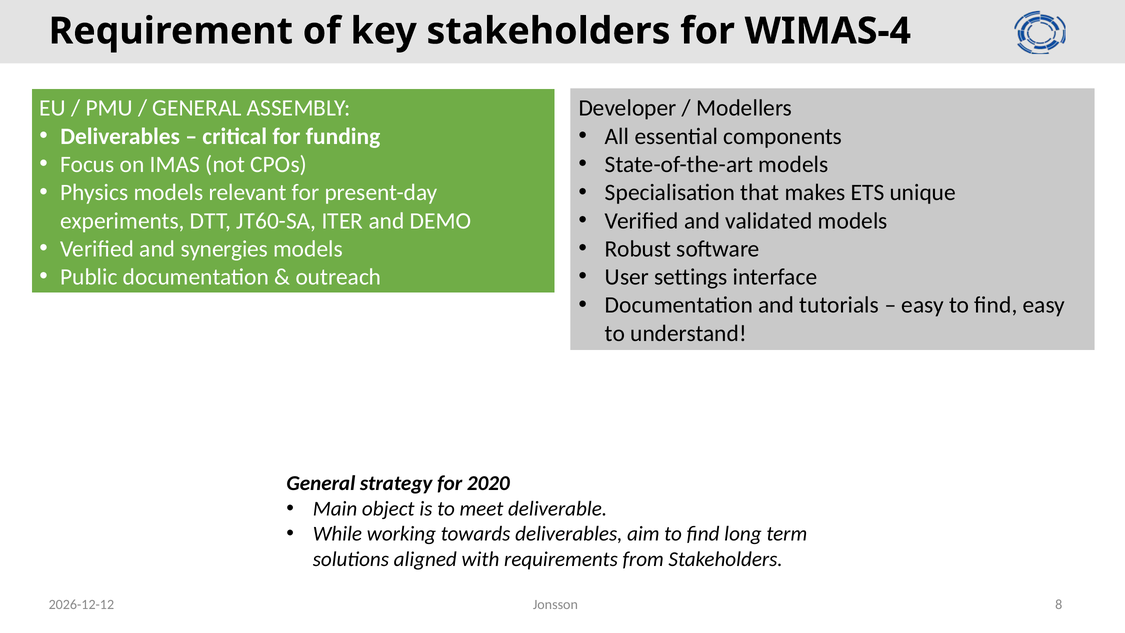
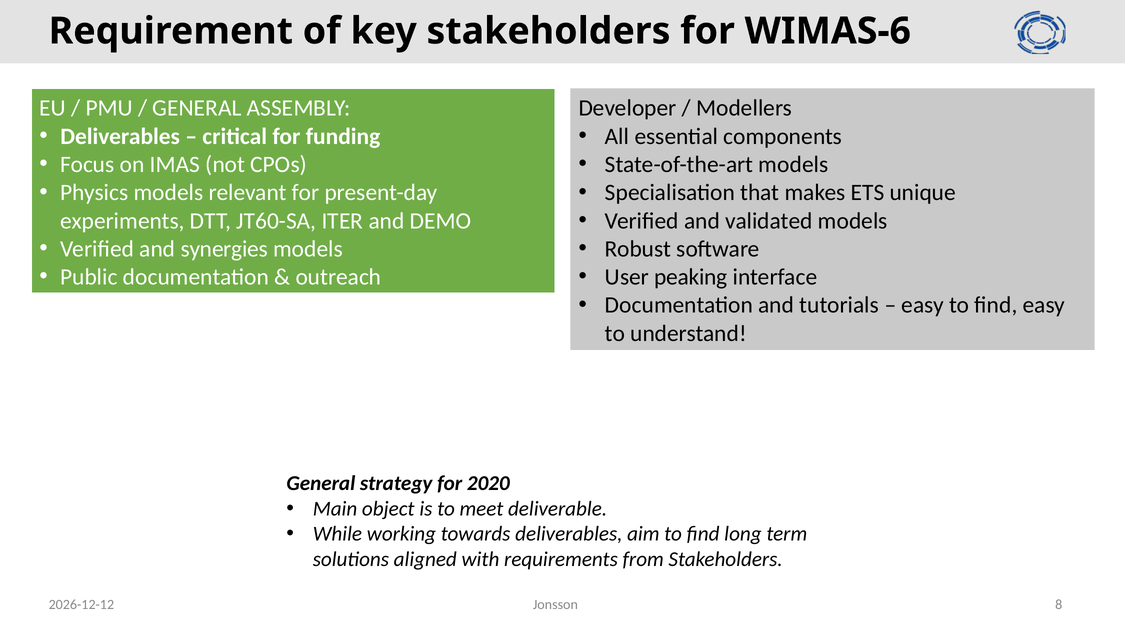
WIMAS-4: WIMAS-4 -> WIMAS-6 (828, 31)
settings: settings -> peaking (691, 277)
